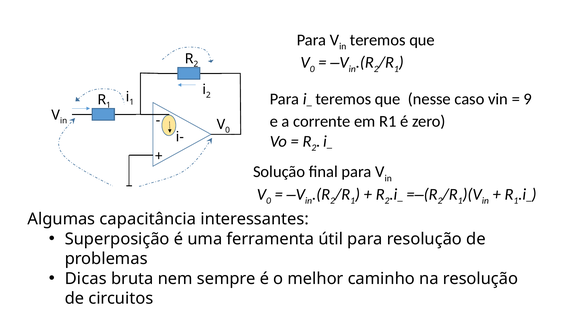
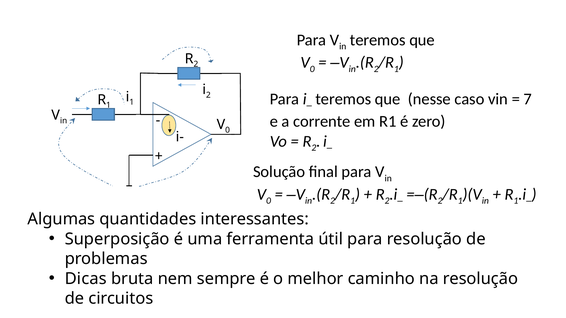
9: 9 -> 7 (528, 99)
capacitância: capacitância -> quantidades (148, 219)
